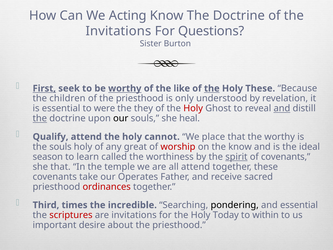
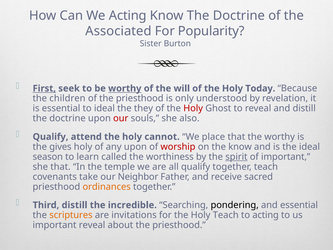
Invitations: Invitations -> Associated (118, 31)
Questions: Questions -> Popularity (211, 31)
like: like -> will (182, 88)
the underline: present -> none (212, 88)
Holy These: These -> Today (260, 88)
to were: were -> ideal (104, 108)
and underline: present -> none (282, 108)
the underline: present -> none (40, 118)
our colour: black -> red (121, 118)
heal: heal -> also (189, 118)
the souls: souls -> gives (60, 147)
any great: great -> upon (135, 147)
of covenants: covenants -> important (286, 157)
all attend: attend -> qualify (196, 167)
together these: these -> teach (266, 167)
Operates: Operates -> Neighbor (138, 177)
ordinances colour: red -> orange (107, 187)
Third times: times -> distill (75, 205)
scriptures colour: red -> orange (71, 215)
Holy Today: Today -> Teach (226, 215)
to within: within -> acting (266, 215)
important desire: desire -> reveal (92, 225)
